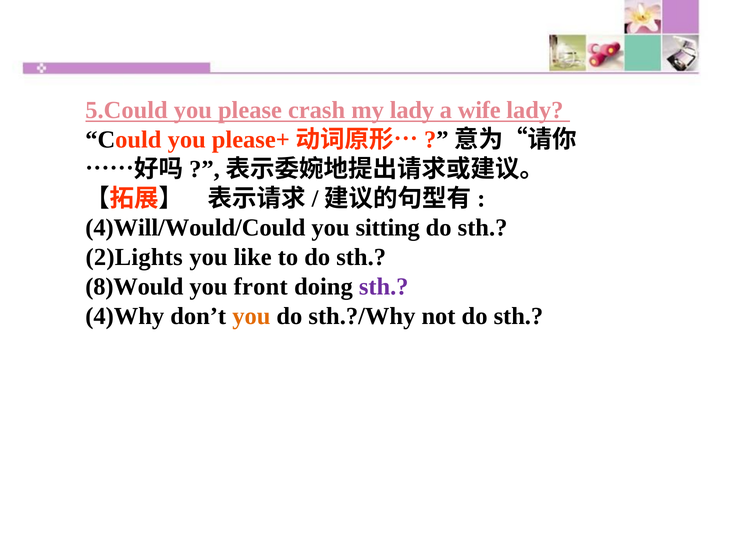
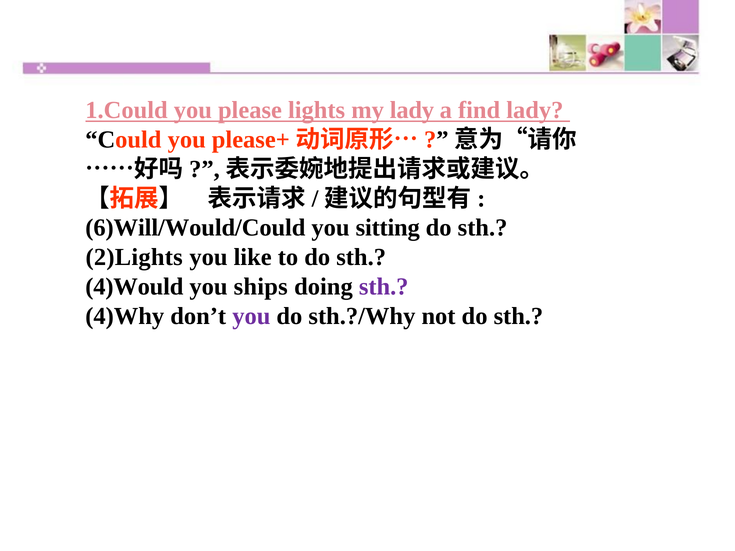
5.Could: 5.Could -> 1.Could (127, 110)
crash: crash -> lights (317, 110)
wife: wife -> find (479, 110)
4)Will/Would/Could: 4)Will/Would/Could -> 6)Will/Would/Could (195, 228)
8)Would: 8)Would -> 4)Would (134, 287)
front: front -> ships (261, 287)
you colour: orange -> purple (251, 316)
